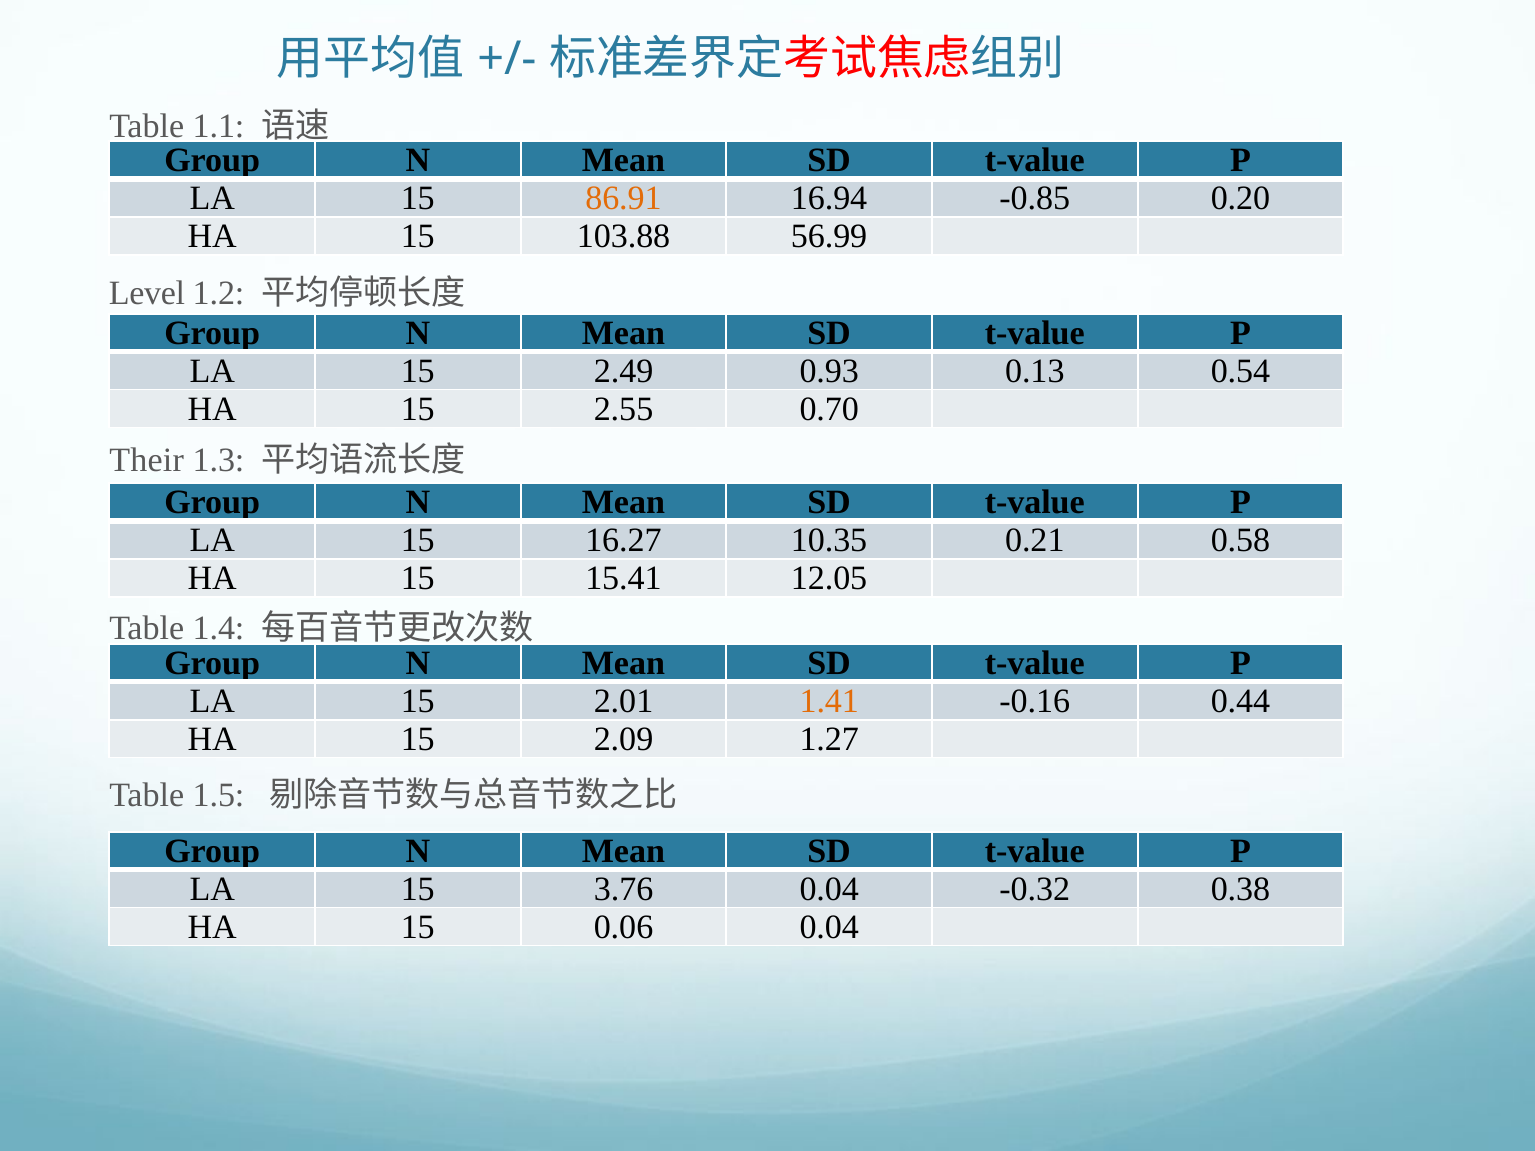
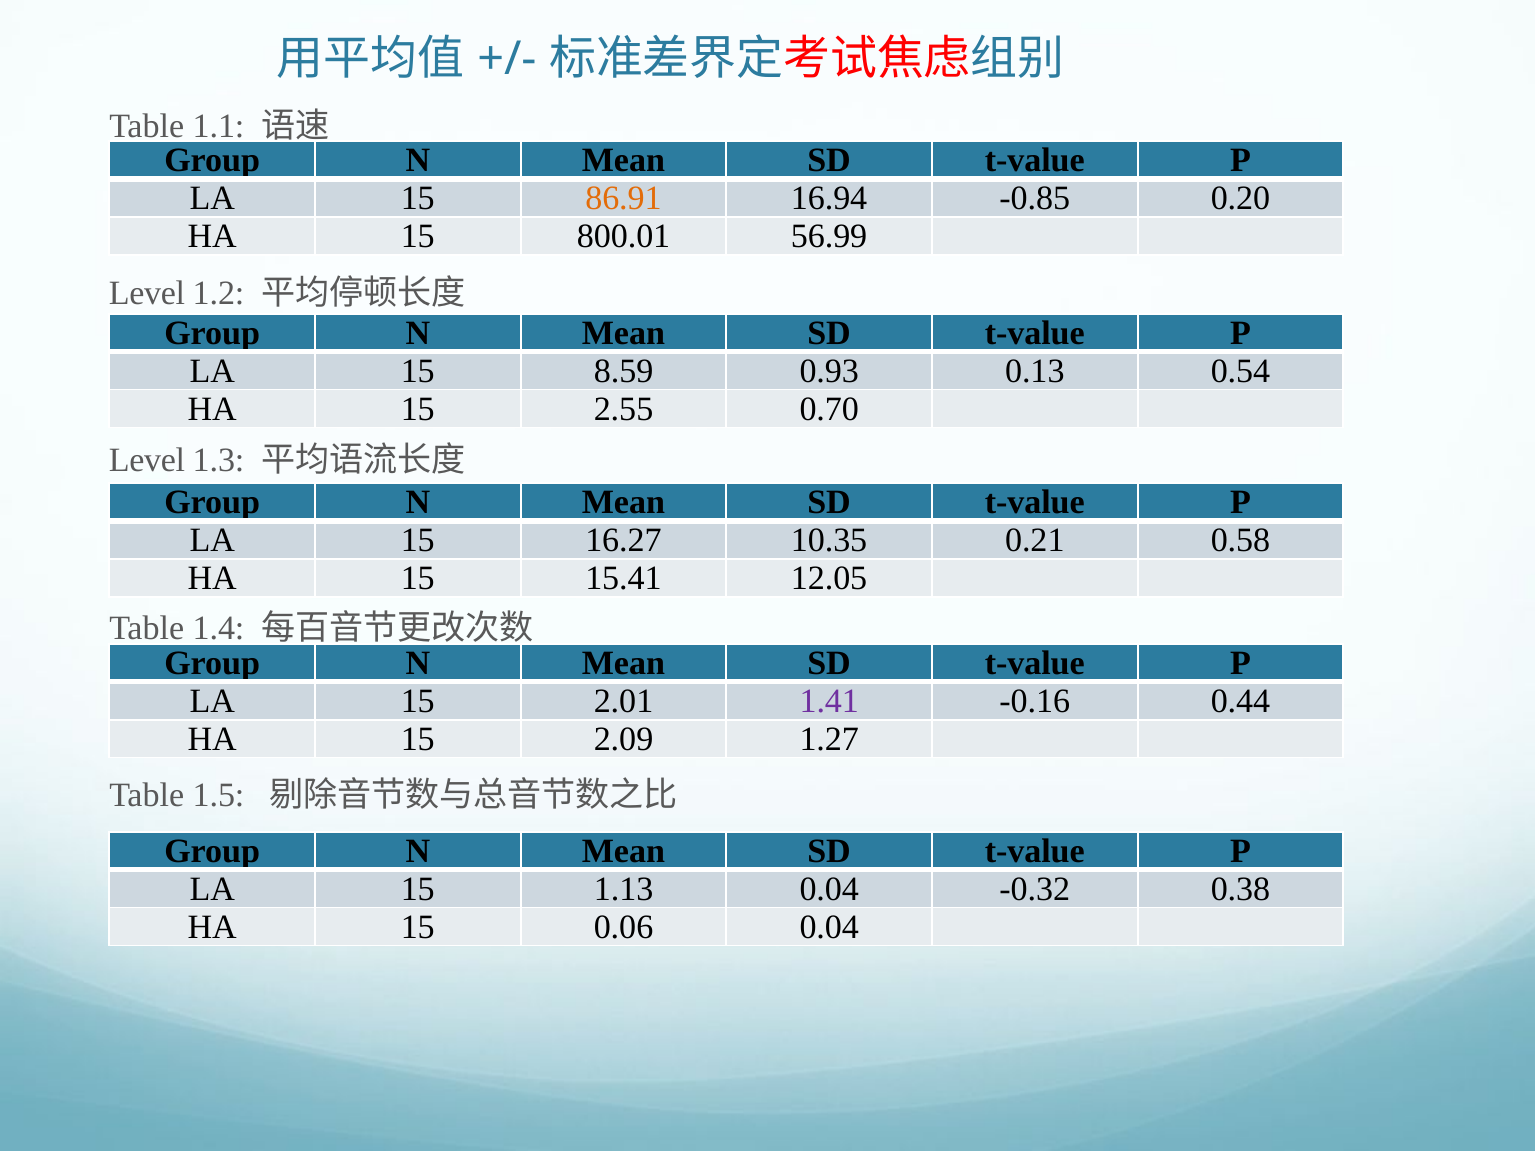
103.88: 103.88 -> 800.01 (624, 236)
2.49: 2.49 -> 8.59 (624, 371)
Their: Their -> Level (147, 461)
1.41 colour: orange -> purple (829, 701)
3.76: 3.76 -> 1.13 (624, 889)
